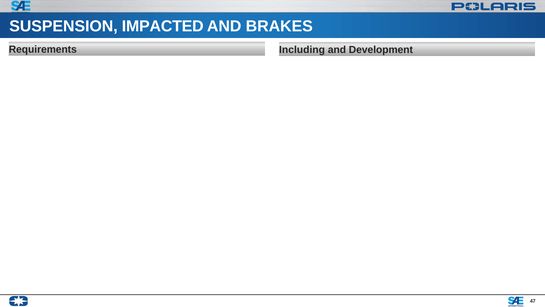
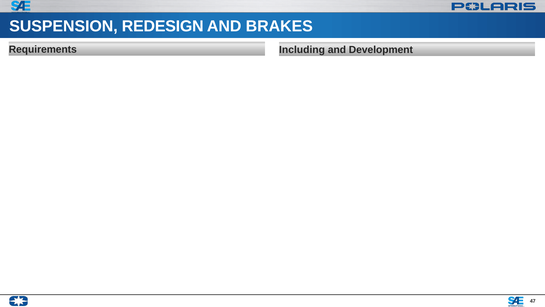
IMPACTED: IMPACTED -> REDESIGN (163, 26)
